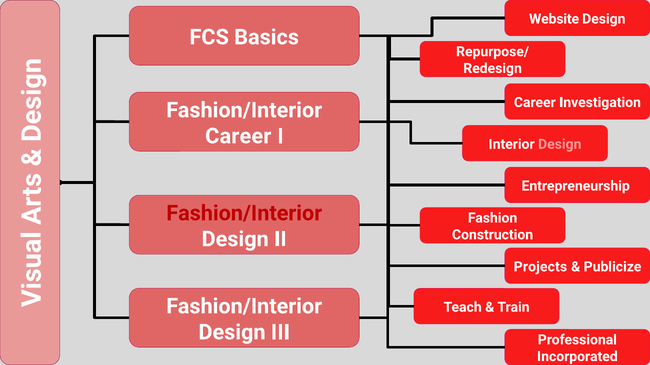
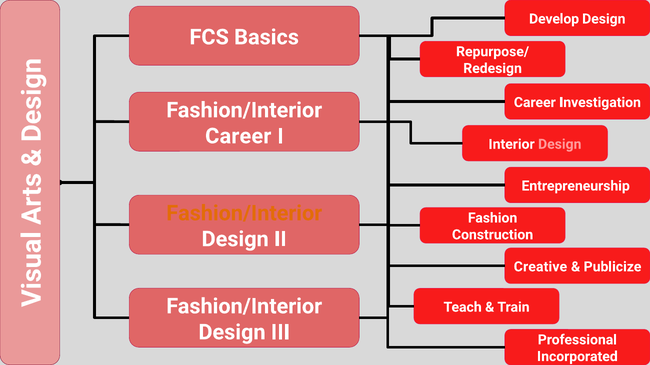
Website: Website -> Develop (554, 19)
Fashion/Interior colour: red -> orange (244, 214)
Projects: Projects -> Creative (540, 267)
